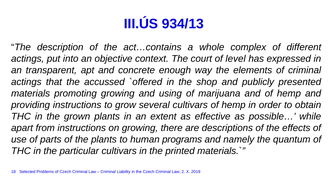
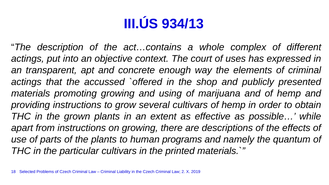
level: level -> uses (236, 59)
